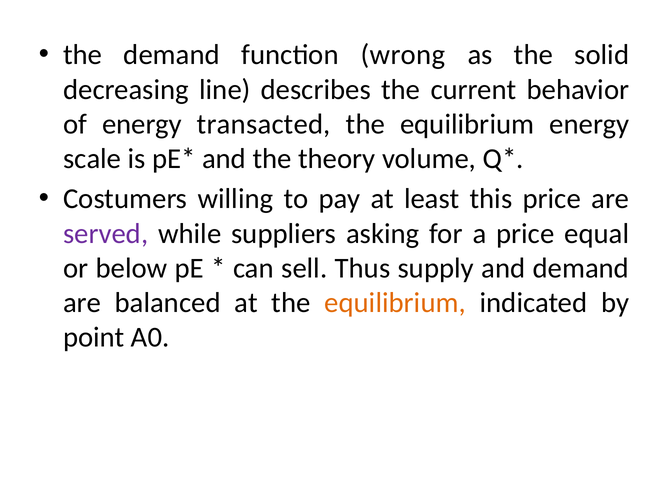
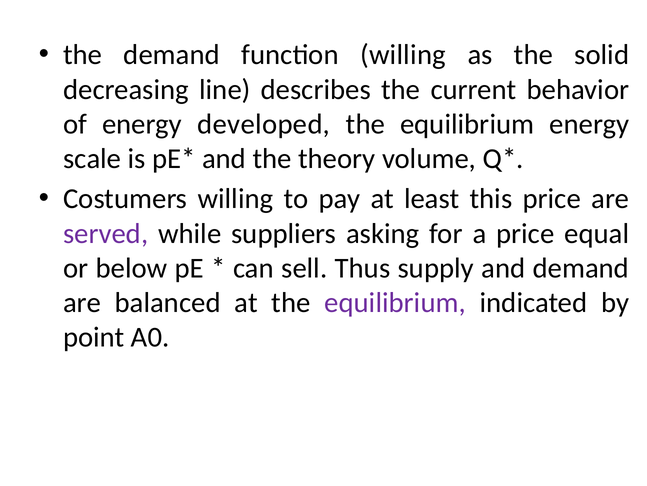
function wrong: wrong -> willing (403, 55)
transacted: transacted -> developed (264, 124)
equilibrium colour: orange -> purple (395, 302)
